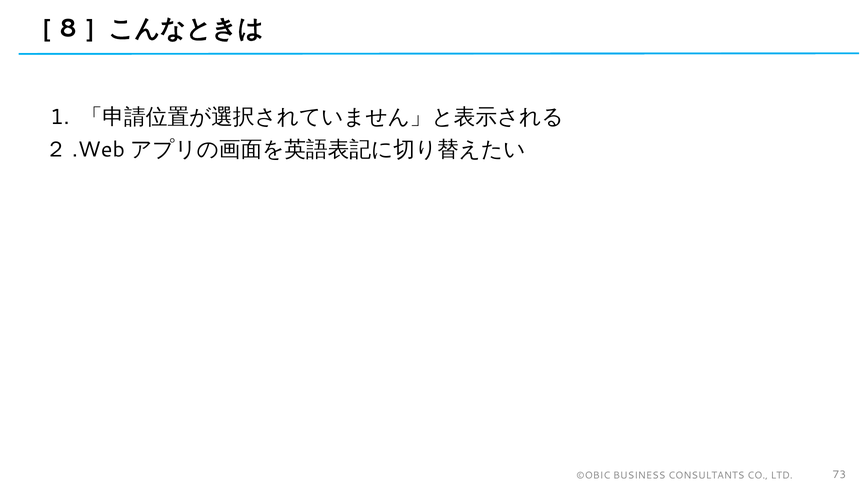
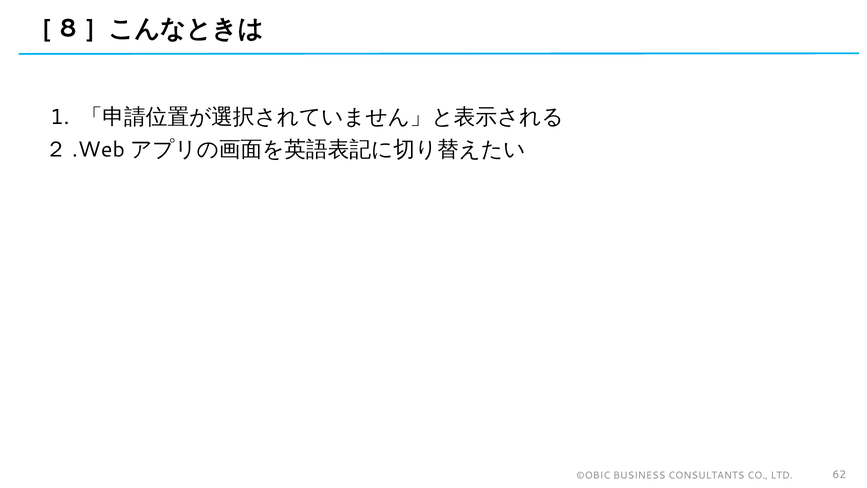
73: 73 -> 62 (839, 474)
